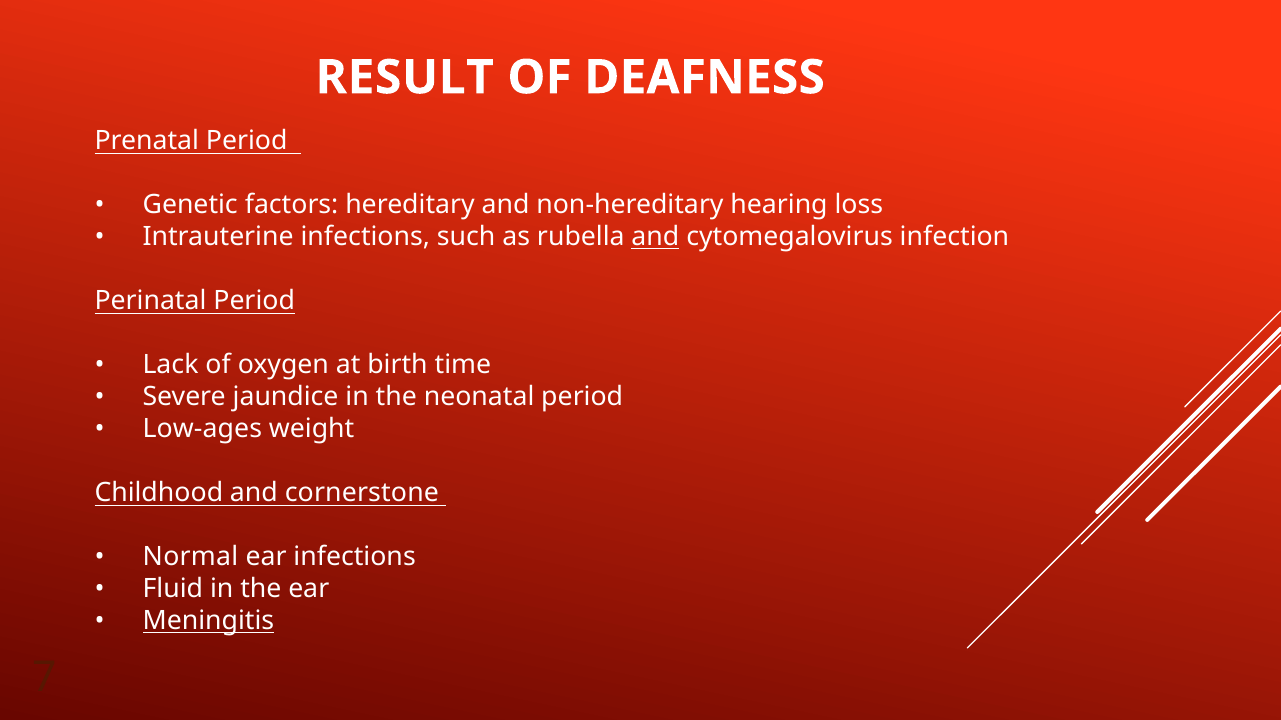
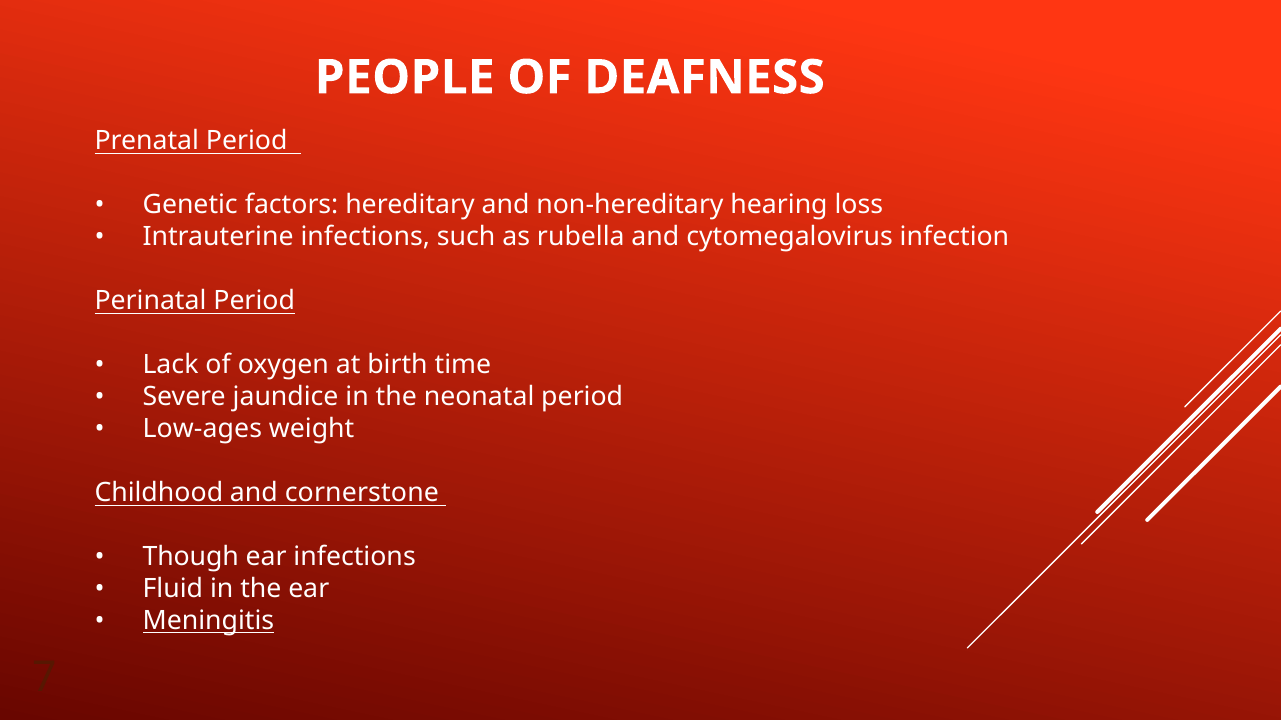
RESULT: RESULT -> PEOPLE (405, 78)
and underline: present -> none (655, 237)
Normal: Normal -> Though (191, 558)
